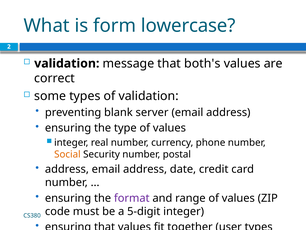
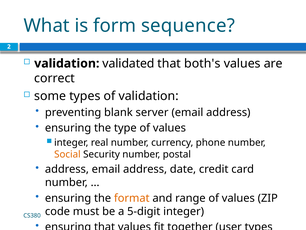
lowercase: lowercase -> sequence (188, 26)
message: message -> validated (128, 63)
format colour: purple -> orange (132, 198)
